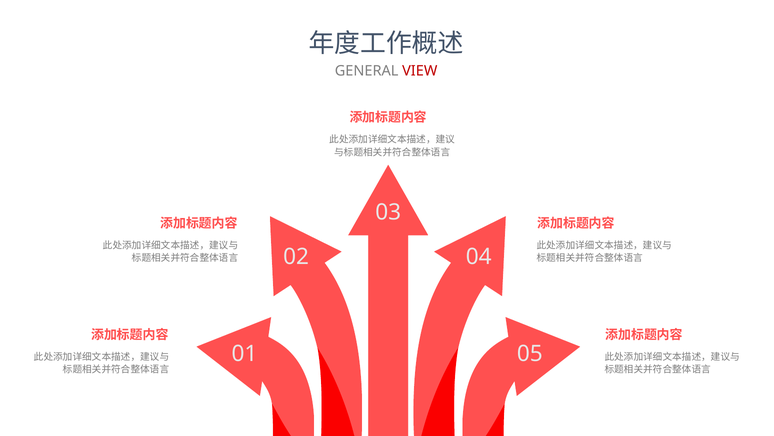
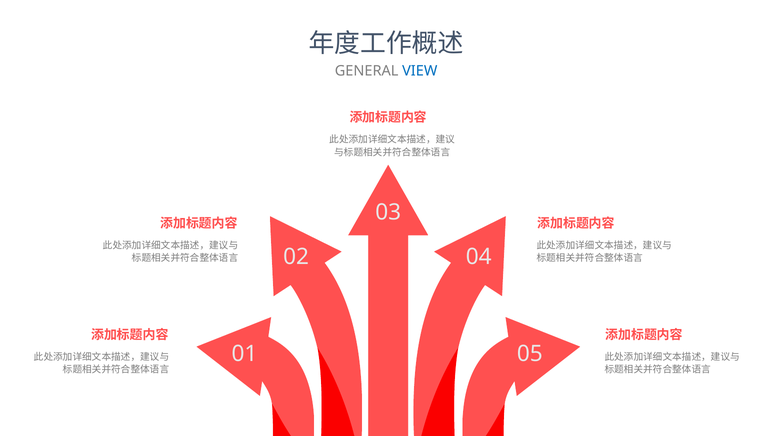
VIEW colour: red -> blue (420, 71)
